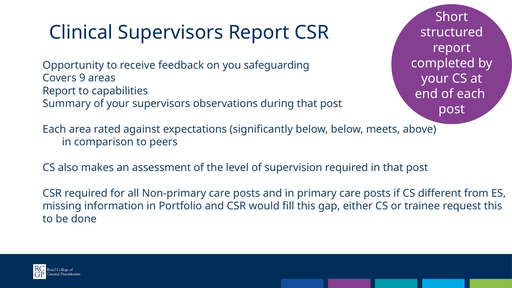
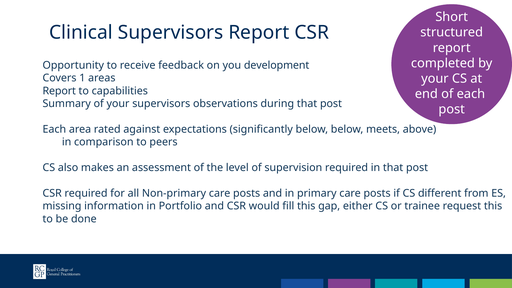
safeguarding: safeguarding -> development (277, 65)
9: 9 -> 1 (82, 78)
